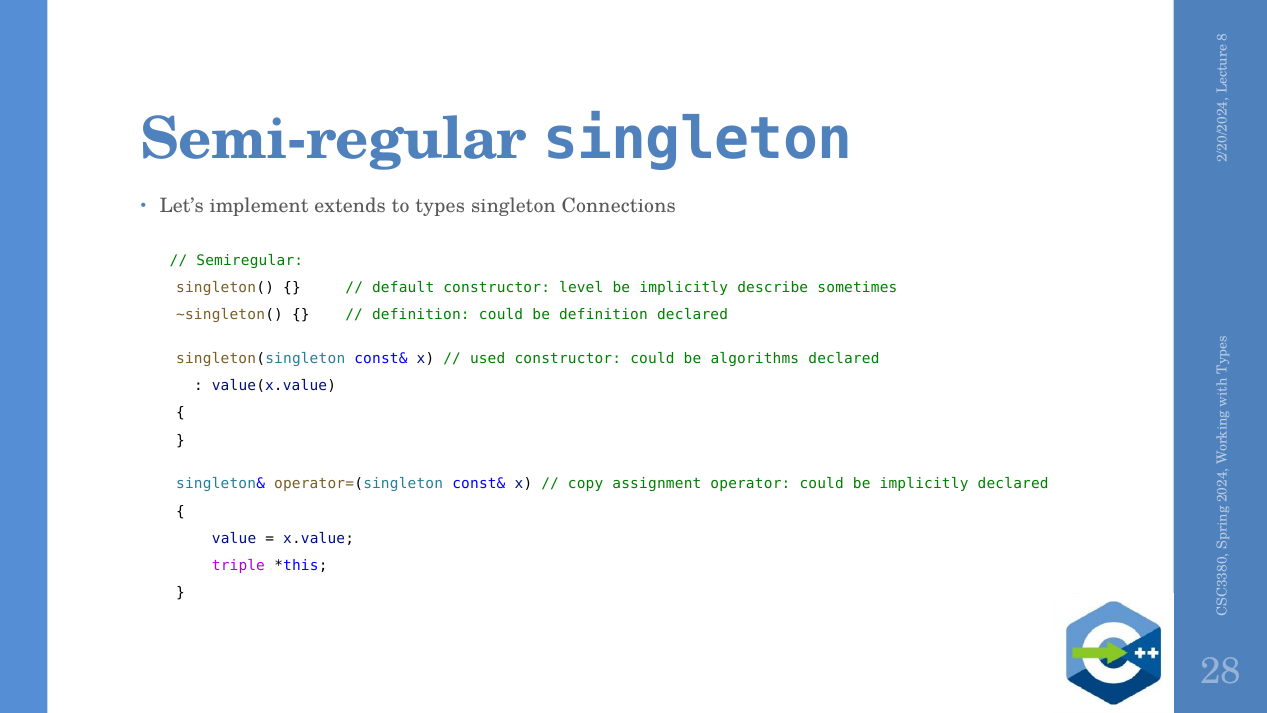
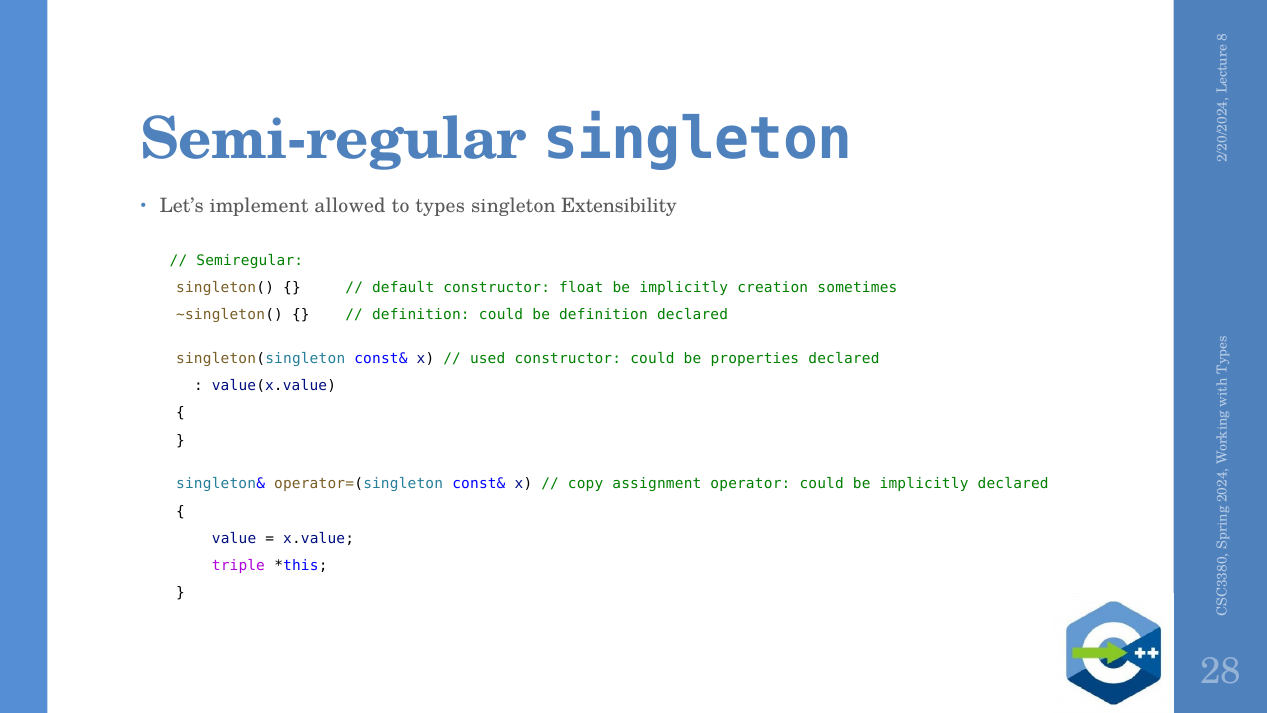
extends: extends -> allowed (350, 206)
Connections: Connections -> Extensibility (619, 206)
level: level -> float (581, 288)
describe: describe -> creation (773, 288)
algorithms: algorithms -> properties (755, 359)
